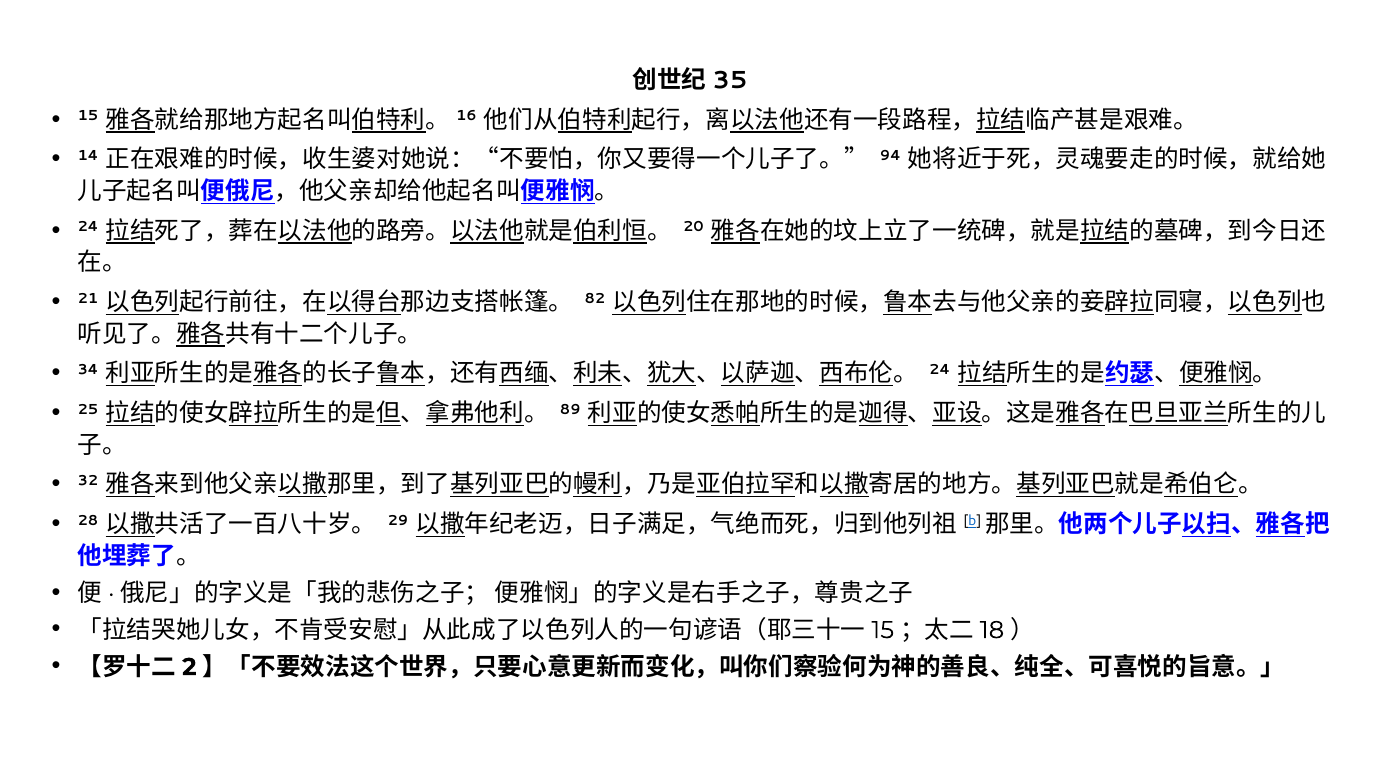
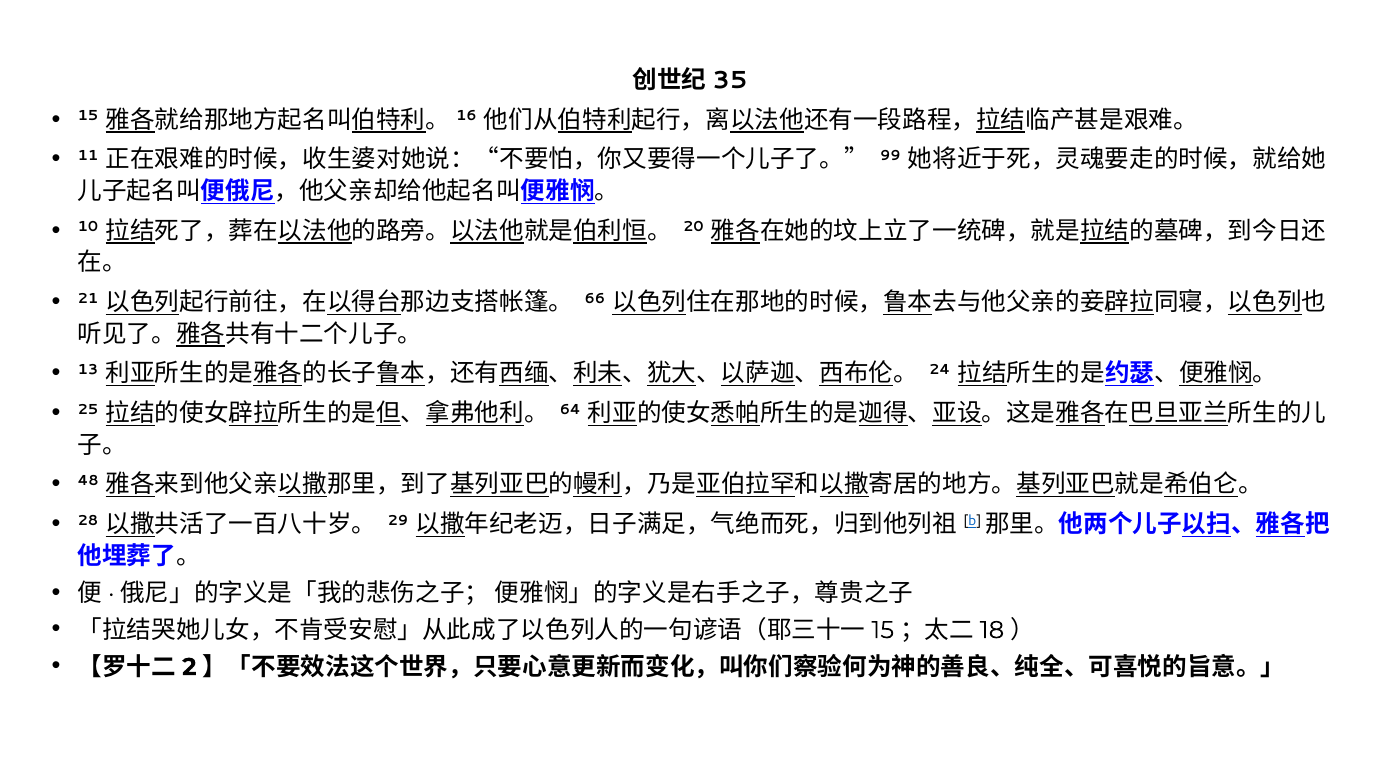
14: 14 -> 11 (88, 156)
94: 94 -> 99 (890, 156)
24: 24 -> 10 (88, 227)
82: 82 -> 66 (595, 298)
34: 34 -> 13 (88, 370)
89: 89 -> 64 (570, 409)
32: 32 -> 48 (88, 481)
